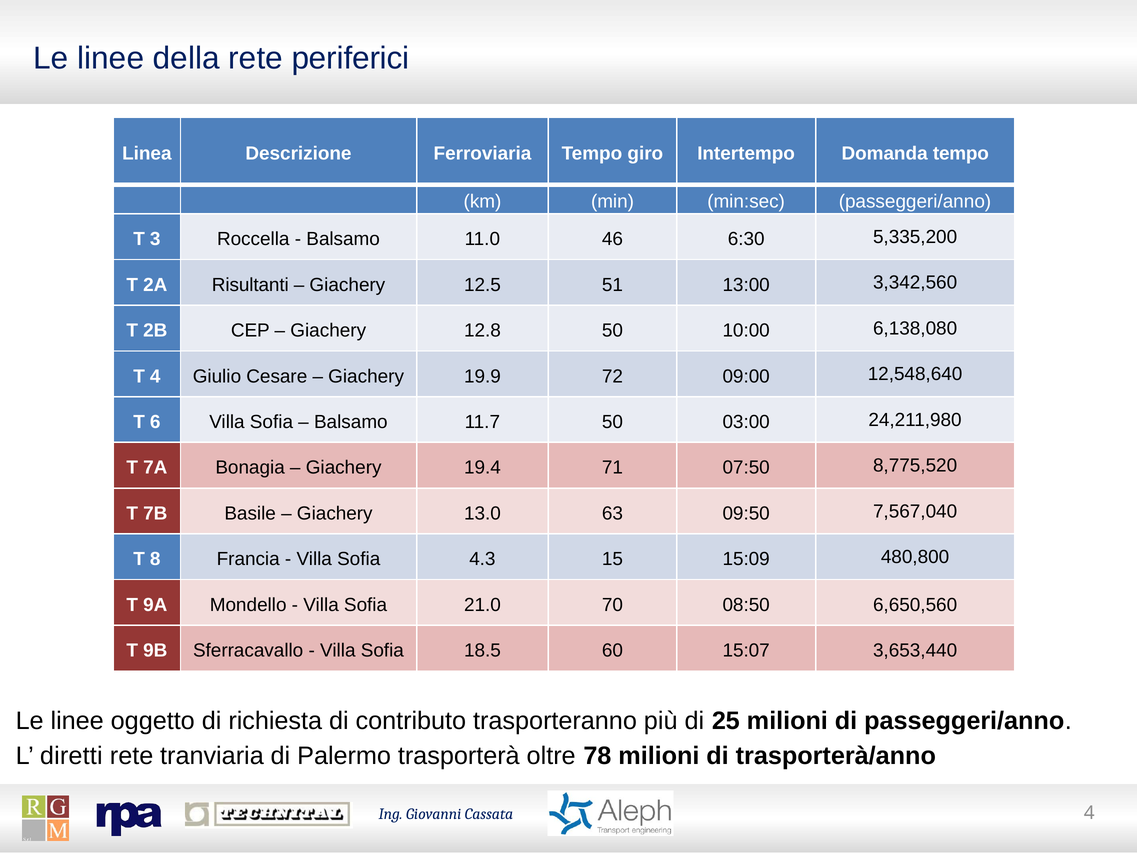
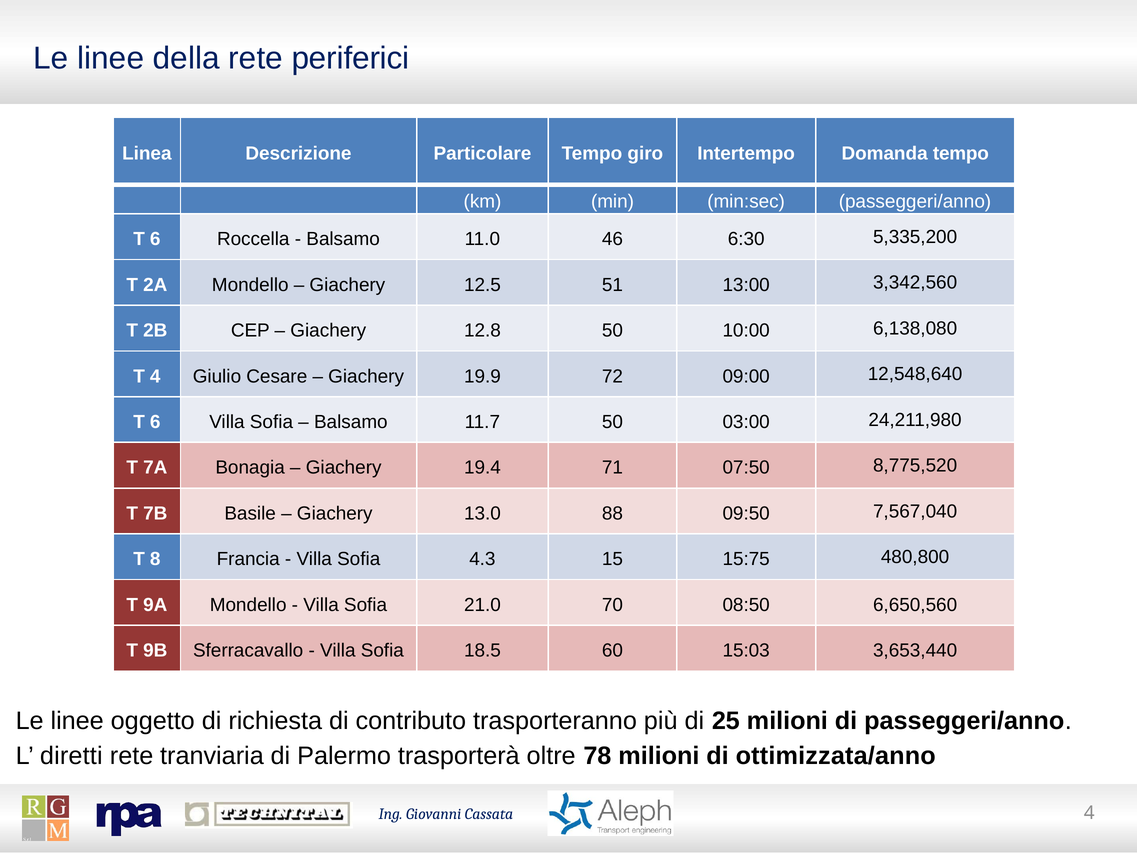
Ferroviaria: Ferroviaria -> Particolare (482, 153)
3: 3 -> 6 (155, 239)
2A Risultanti: Risultanti -> Mondello (250, 285)
63: 63 -> 88 (612, 513)
15:09: 15:09 -> 15:75 (746, 559)
15:07: 15:07 -> 15:03 (746, 650)
trasporterà/anno: trasporterà/anno -> ottimizzata/anno (836, 756)
